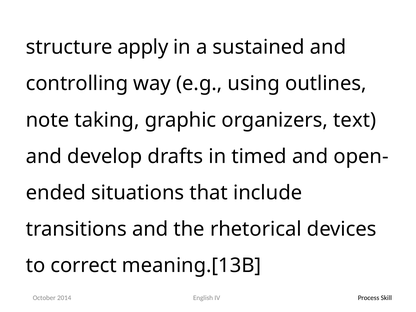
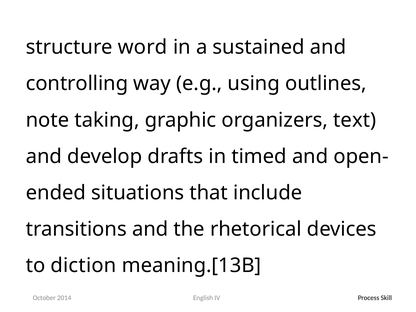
apply: apply -> word (143, 47)
correct: correct -> diction (83, 266)
